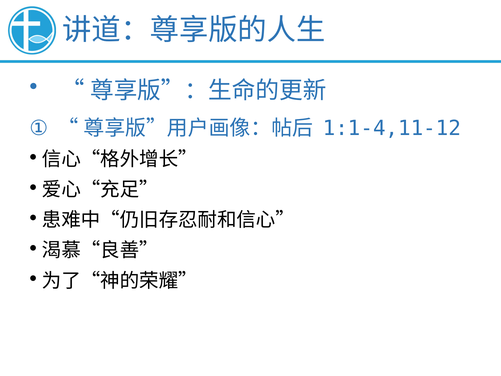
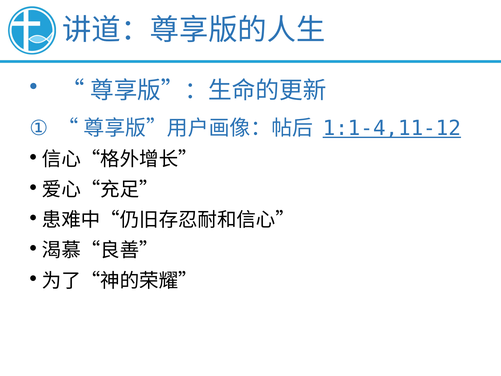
1:1-4,11-12 underline: none -> present (392, 128)
